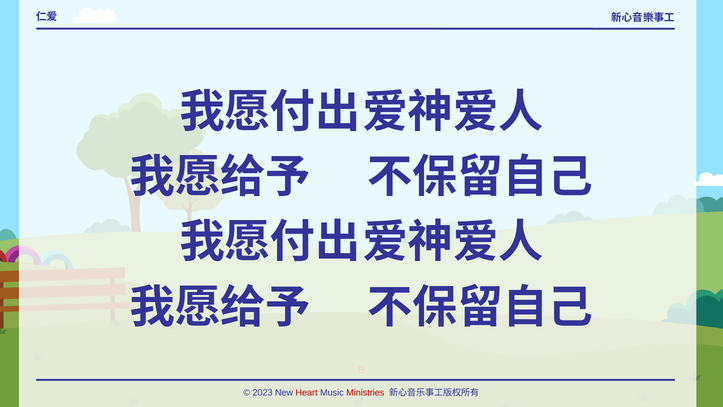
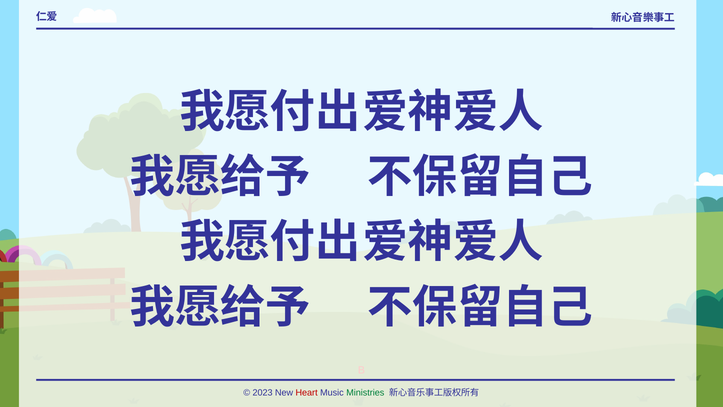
Ministries colour: red -> green (365, 392)
